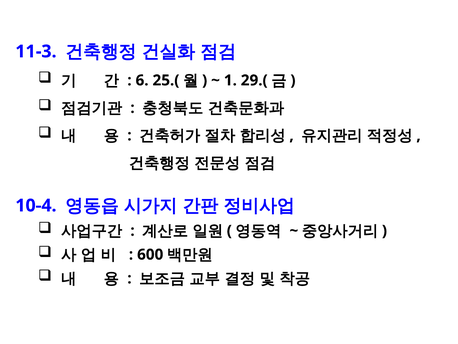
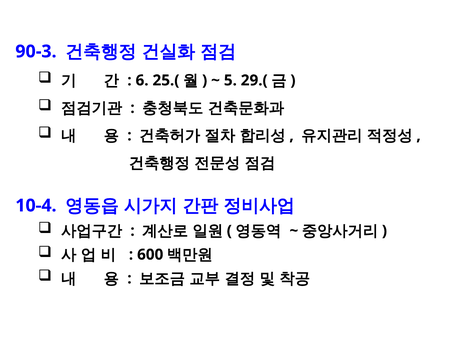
11-3: 11-3 -> 90-3 (36, 51)
1: 1 -> 5 (230, 80)
